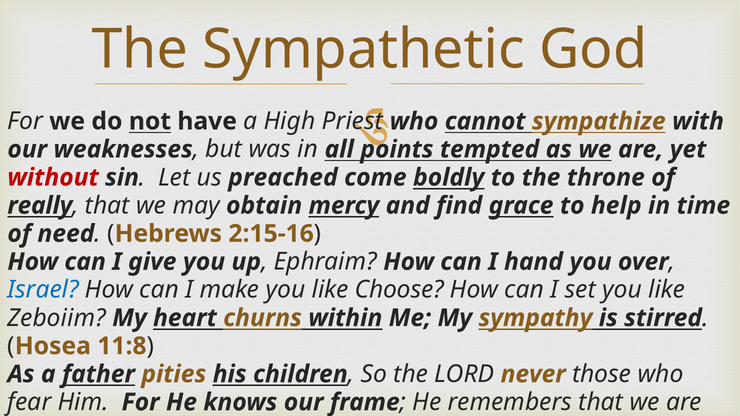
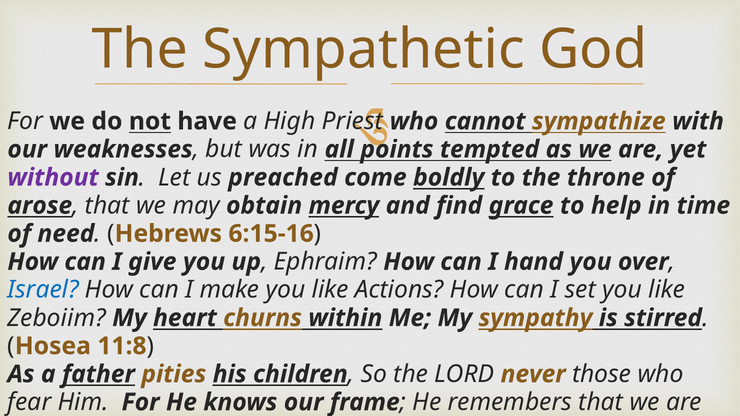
without colour: red -> purple (53, 178)
really: really -> arose (40, 206)
2:15-16: 2:15-16 -> 6:15-16 (271, 234)
Choose: Choose -> Actions (399, 290)
